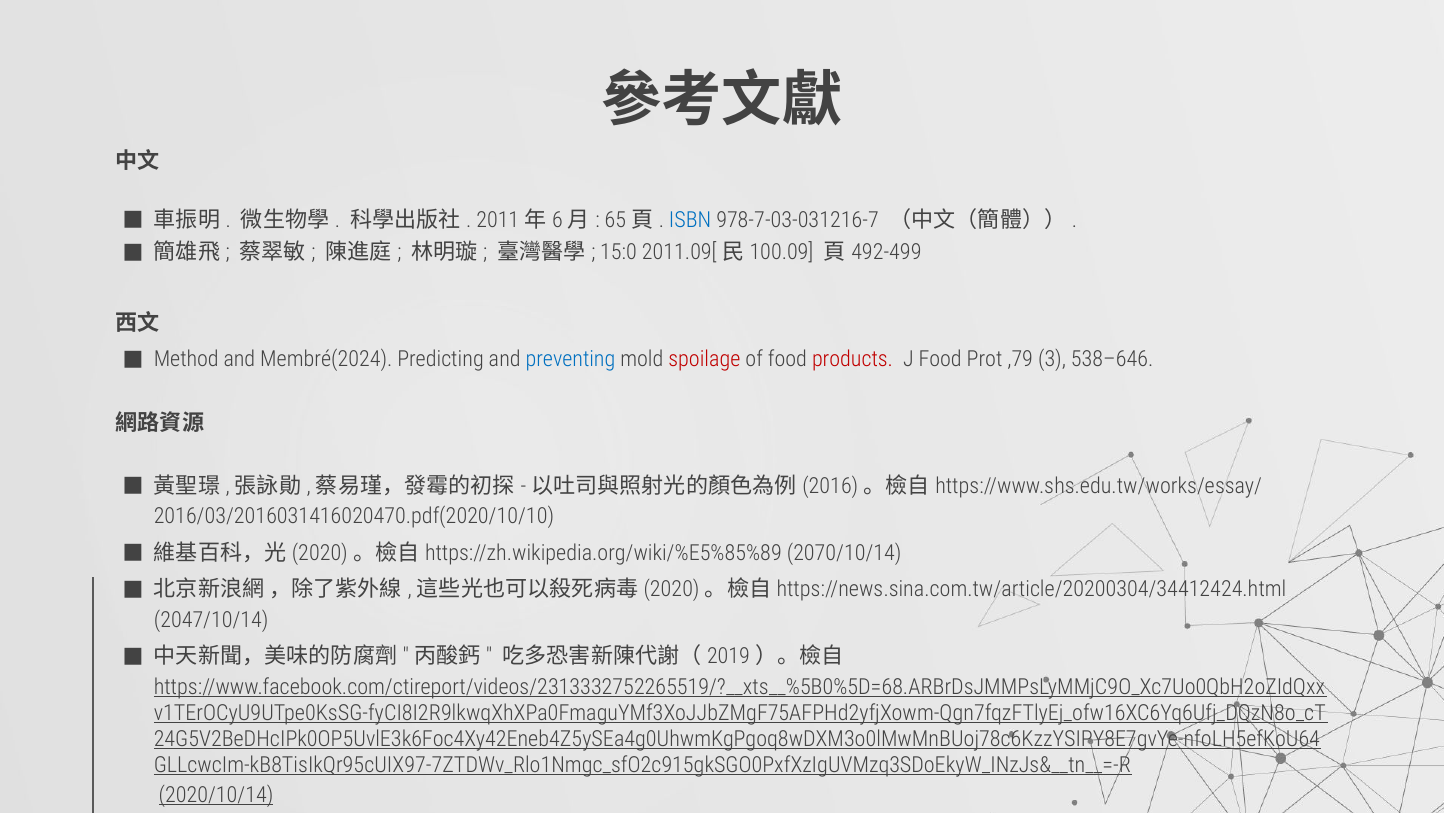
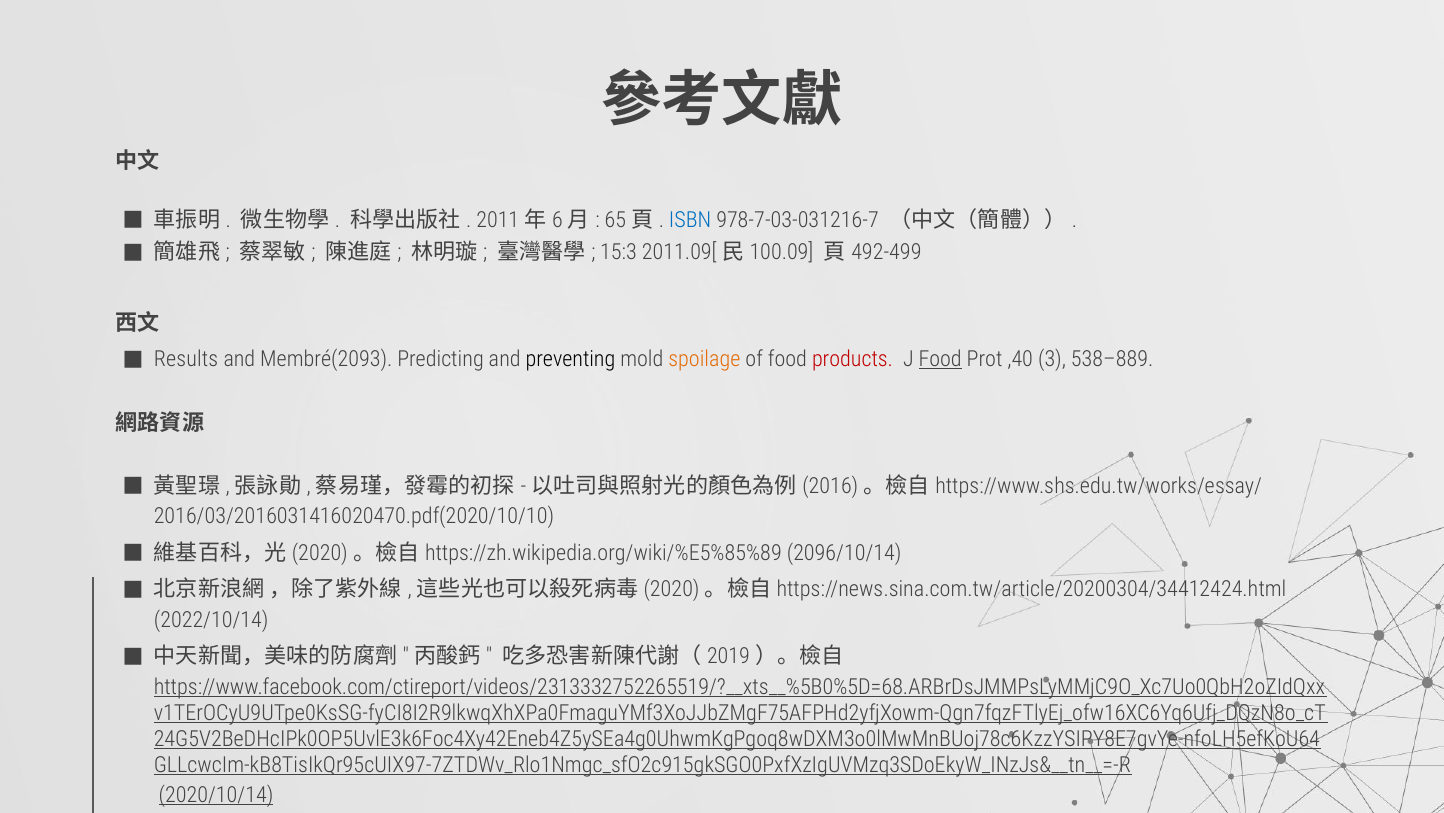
15:0: 15:0 -> 15:3 (619, 252)
Method: Method -> Results (186, 359)
Membré(2024: Membré(2024 -> Membré(2093 (326, 359)
preventing colour: blue -> black (570, 359)
spoilage colour: red -> orange (704, 359)
Food underline: none -> present (940, 359)
,79: ,79 -> ,40 (1020, 359)
538–646: 538–646 -> 538–889 (1112, 359)
2070/10/14: 2070/10/14 -> 2096/10/14 (844, 552)
2047/10/14: 2047/10/14 -> 2022/10/14 (211, 619)
